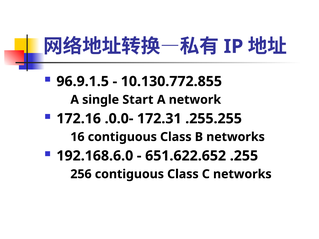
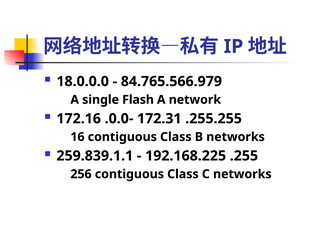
96.9.1.5: 96.9.1.5 -> 18.0.0.0 (83, 81)
10.130.772.855: 10.130.772.855 -> 84.765.566.979 (171, 81)
Start: Start -> Flash (138, 100)
192.168.6.0: 192.168.6.0 -> 259.839.1.1 (95, 156)
651.622.652: 651.622.652 -> 192.168.225 (186, 156)
